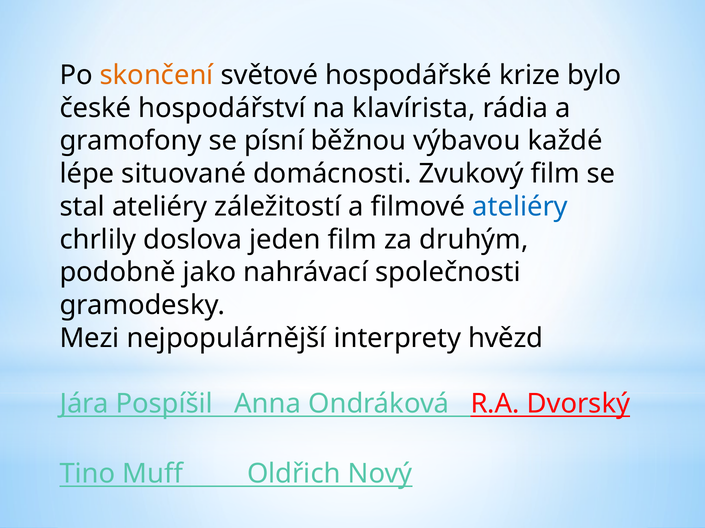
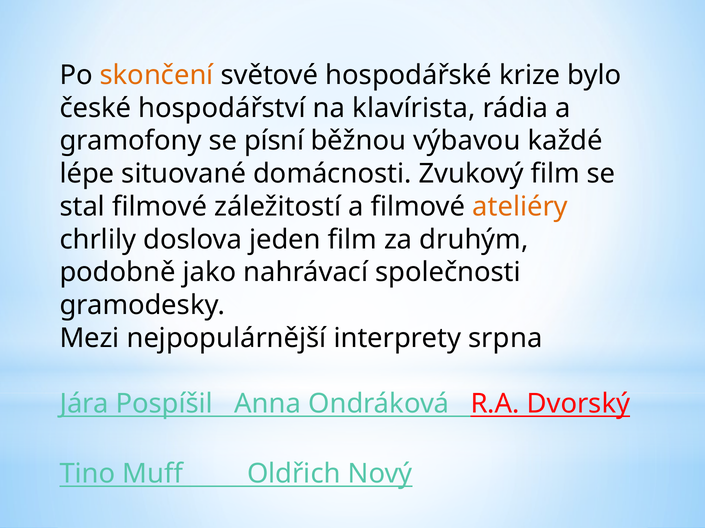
stal ateliéry: ateliéry -> filmové (160, 207)
ateliéry colour: blue -> orange (520, 207)
hvězd: hvězd -> srpna (505, 339)
